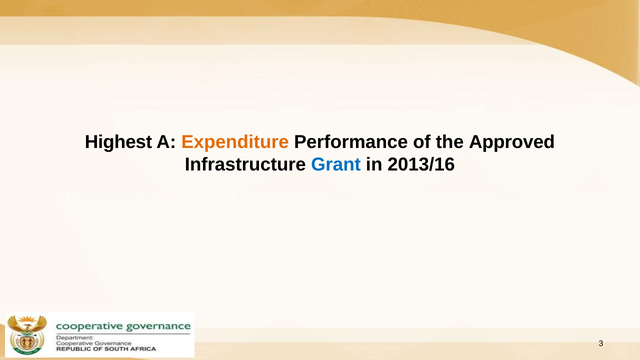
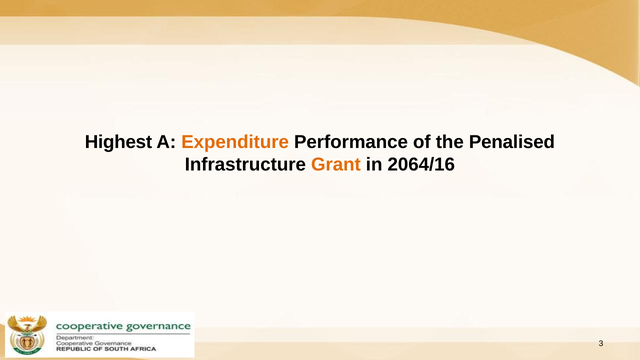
Approved: Approved -> Penalised (512, 142)
Grant colour: blue -> orange (336, 165)
2013/16: 2013/16 -> 2064/16 (421, 165)
